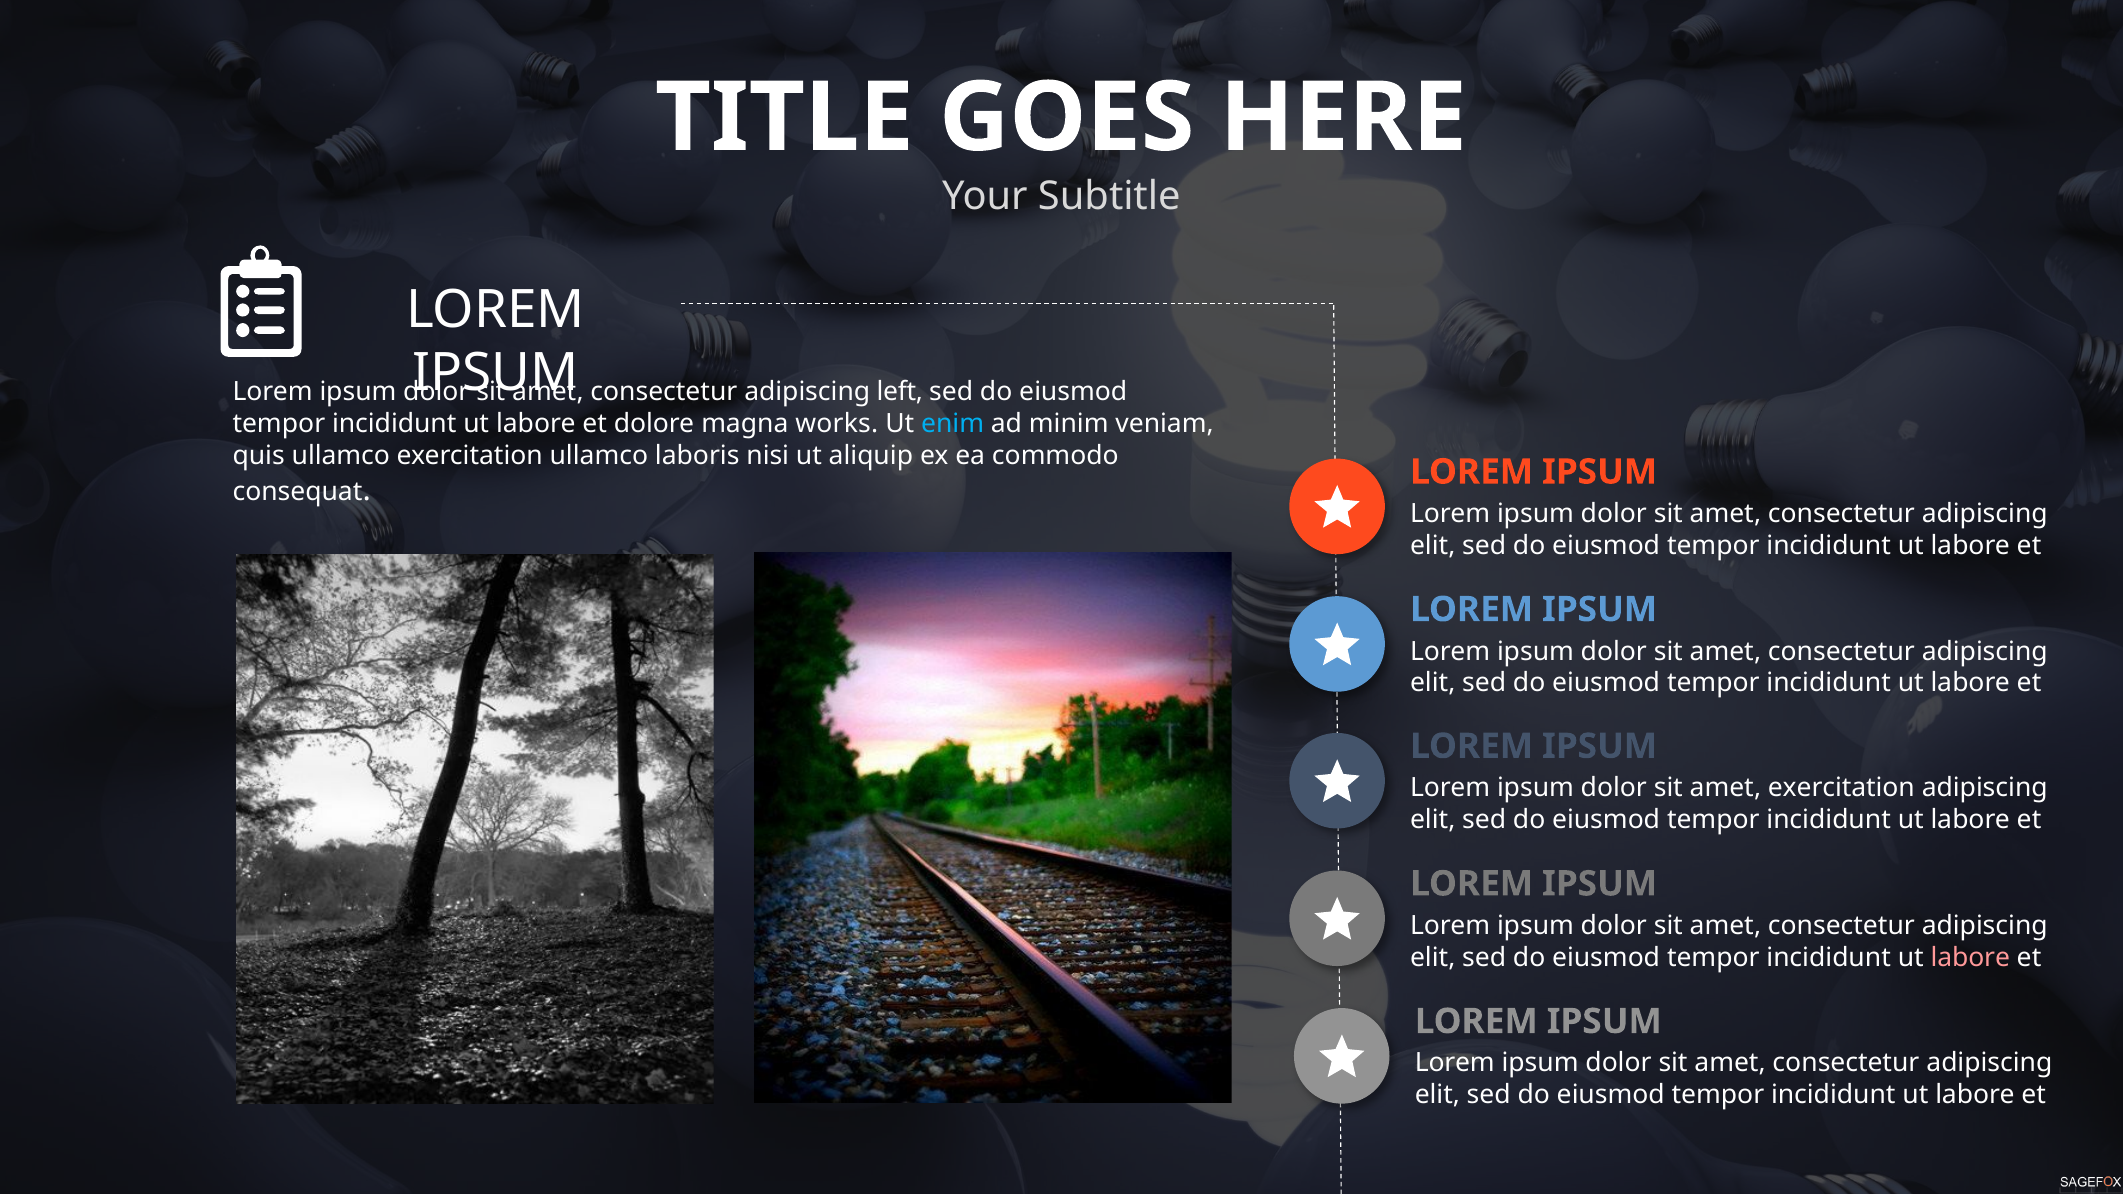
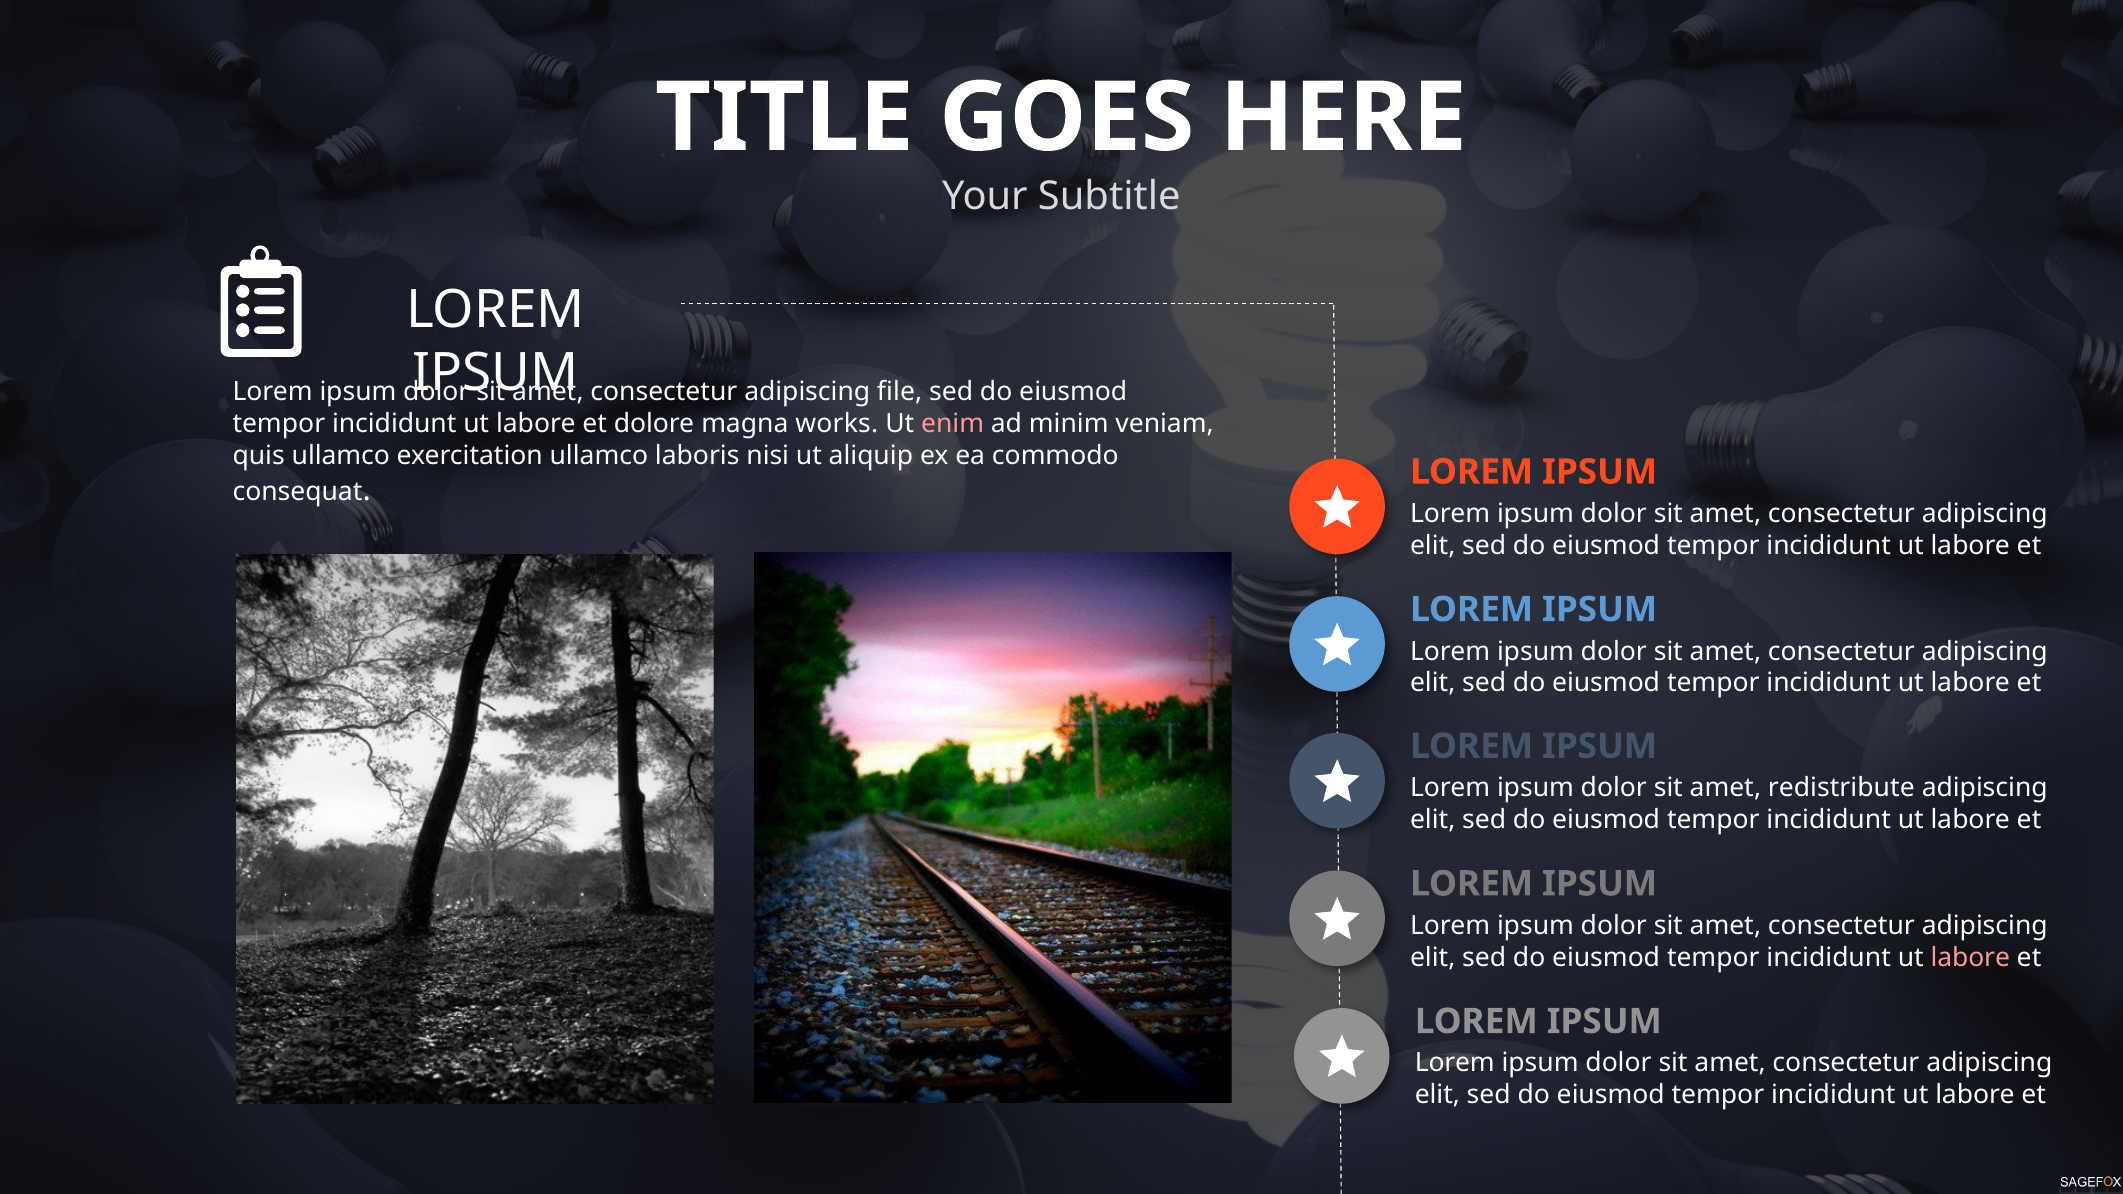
left: left -> file (900, 392)
enim colour: light blue -> pink (953, 424)
amet exercitation: exercitation -> redistribute (1841, 788)
